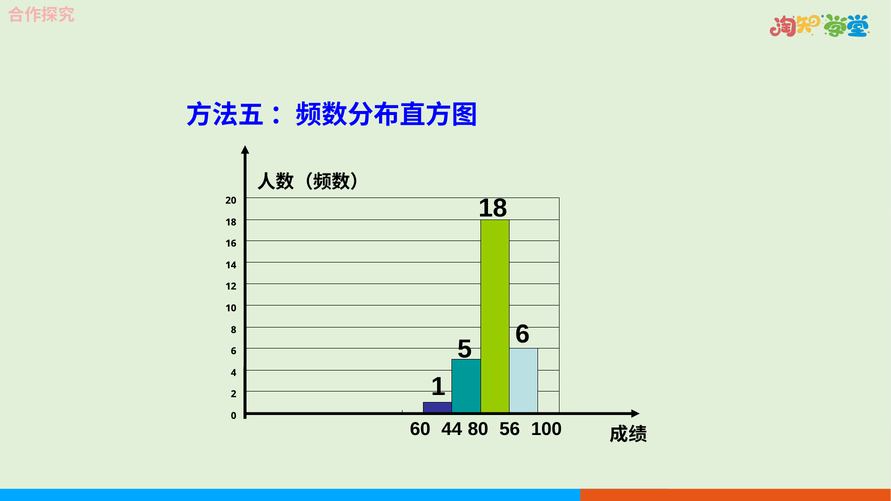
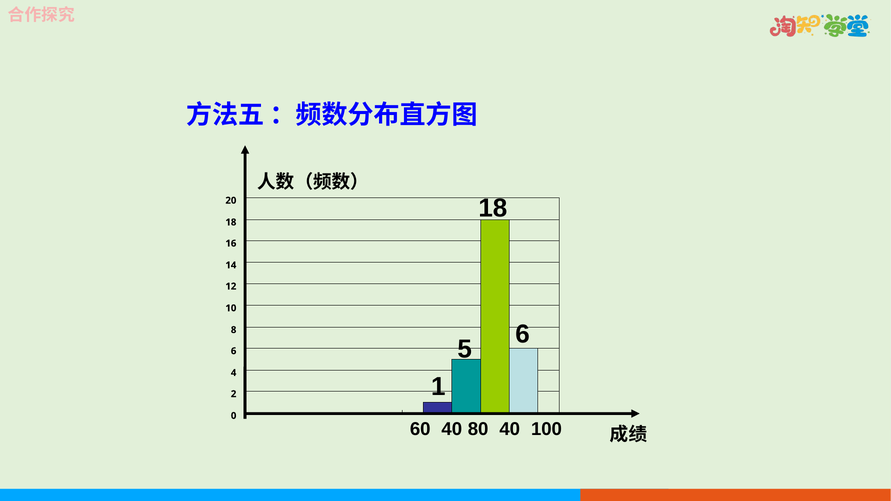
60 44: 44 -> 40 (452, 429)
80 56: 56 -> 40 (510, 429)
